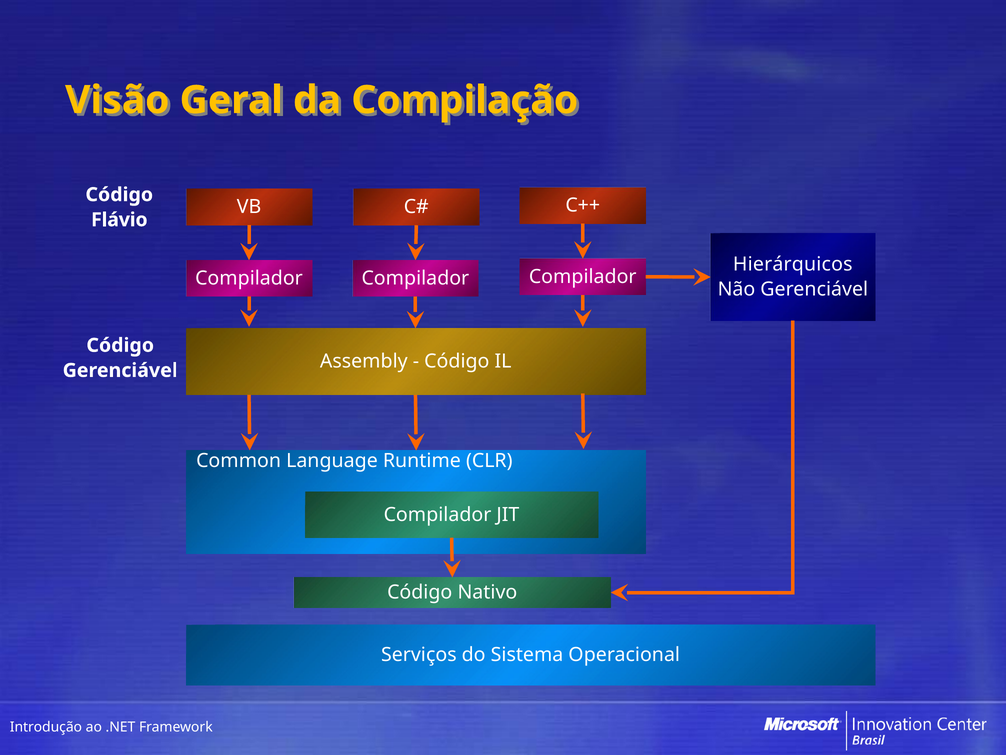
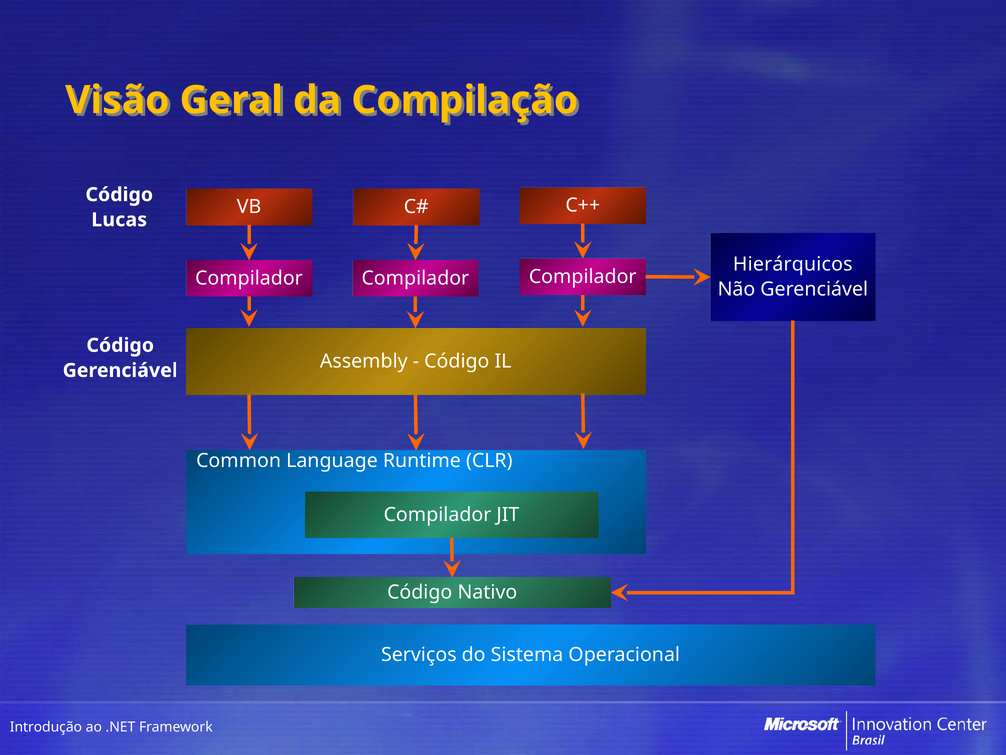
Flávio: Flávio -> Lucas (119, 220)
